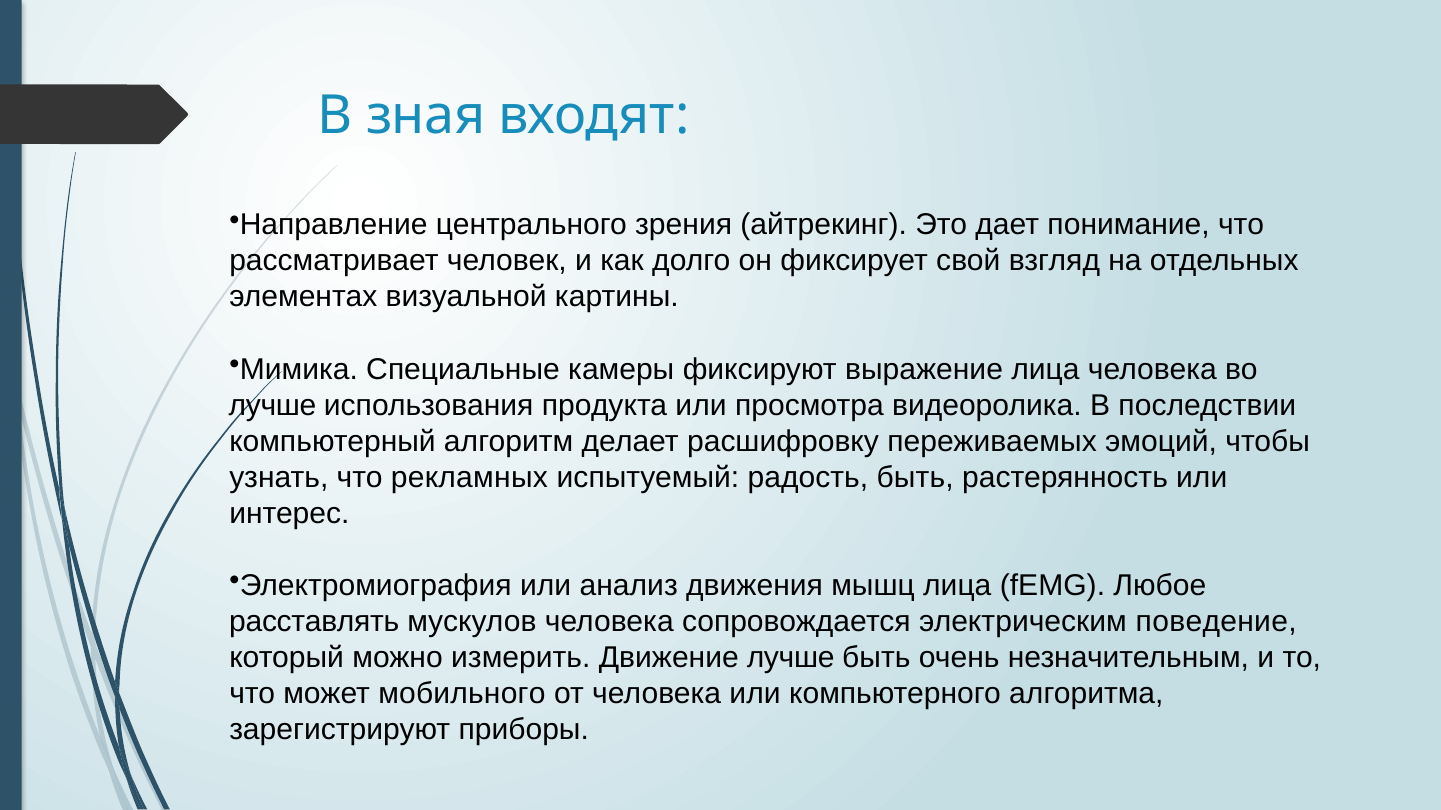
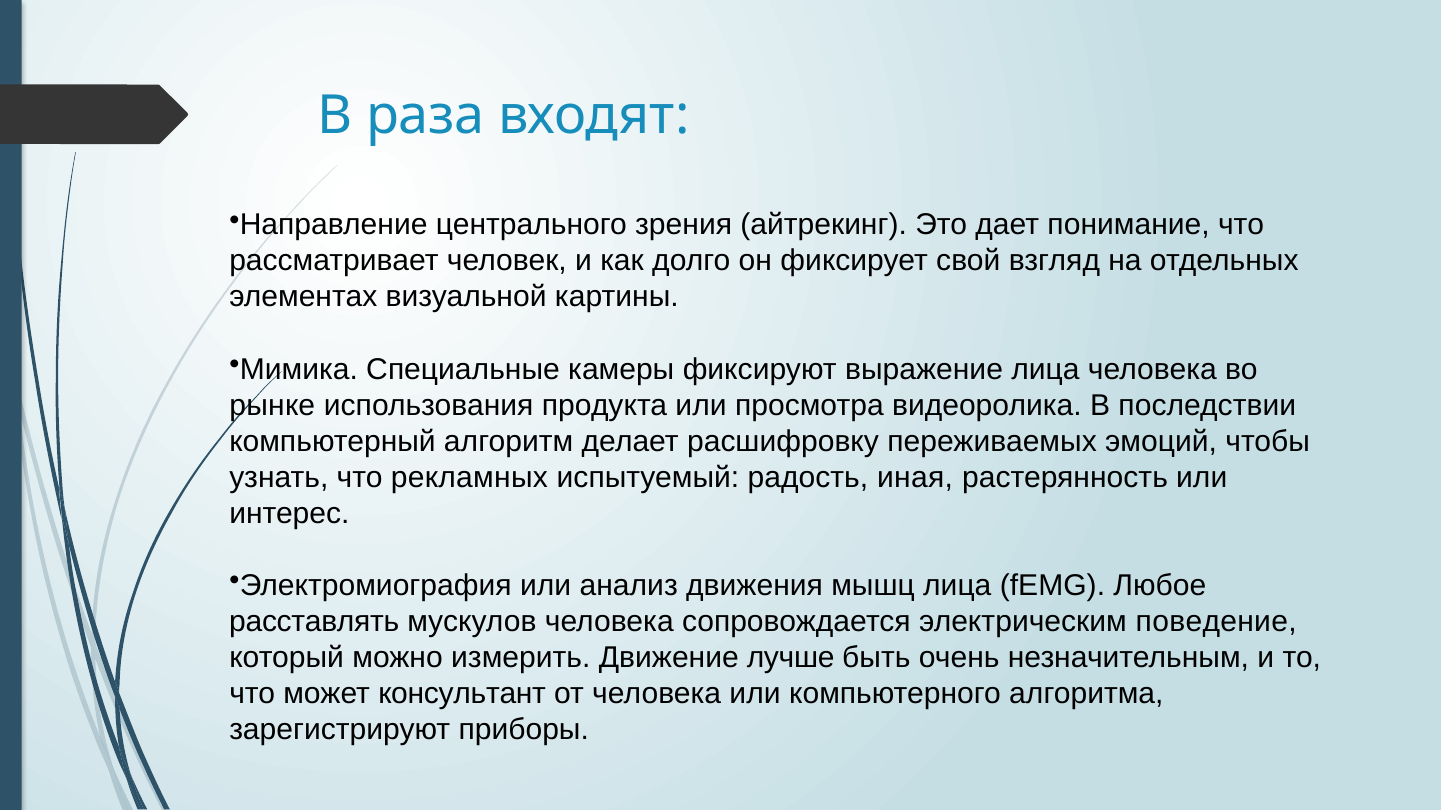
зная: зная -> раза (426, 115)
лучше: лучше -> рынке (272, 405)
радость быть: быть -> иная (915, 477)
мобильного: мобильного -> консультант (462, 694)
